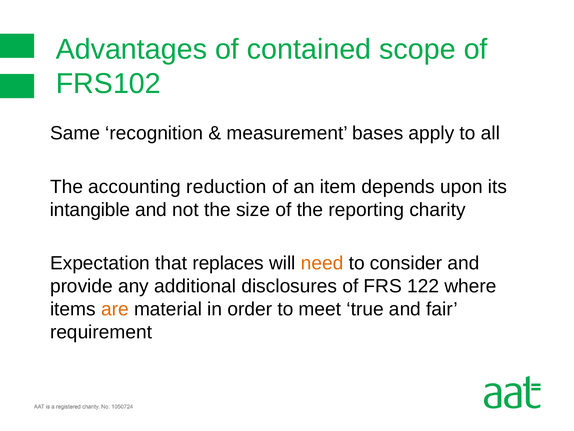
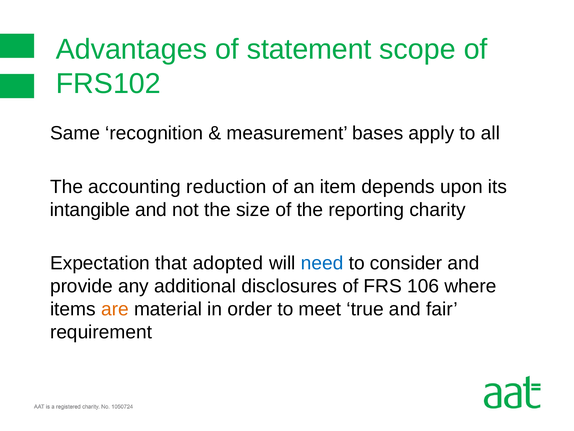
contained: contained -> statement (309, 49)
replaces: replaces -> adopted (228, 263)
need colour: orange -> blue (322, 263)
122: 122 -> 106 (423, 286)
